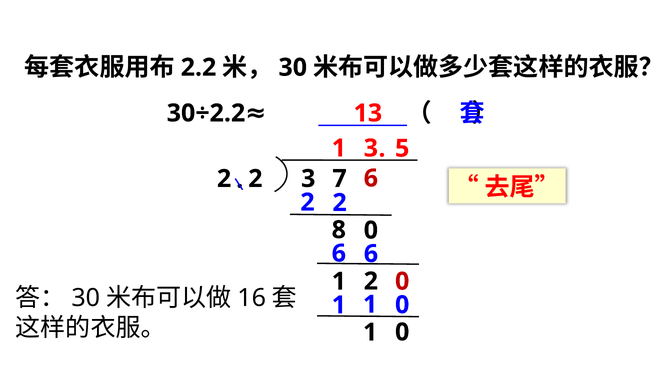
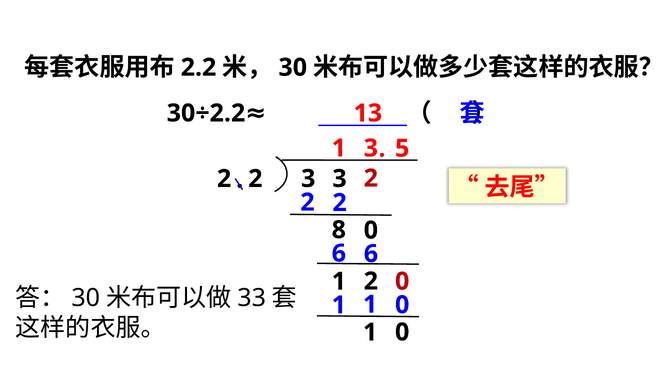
3 7: 7 -> 3 (340, 179)
6: 6 -> 2 (371, 178)
16: 16 -> 33 (252, 298)
